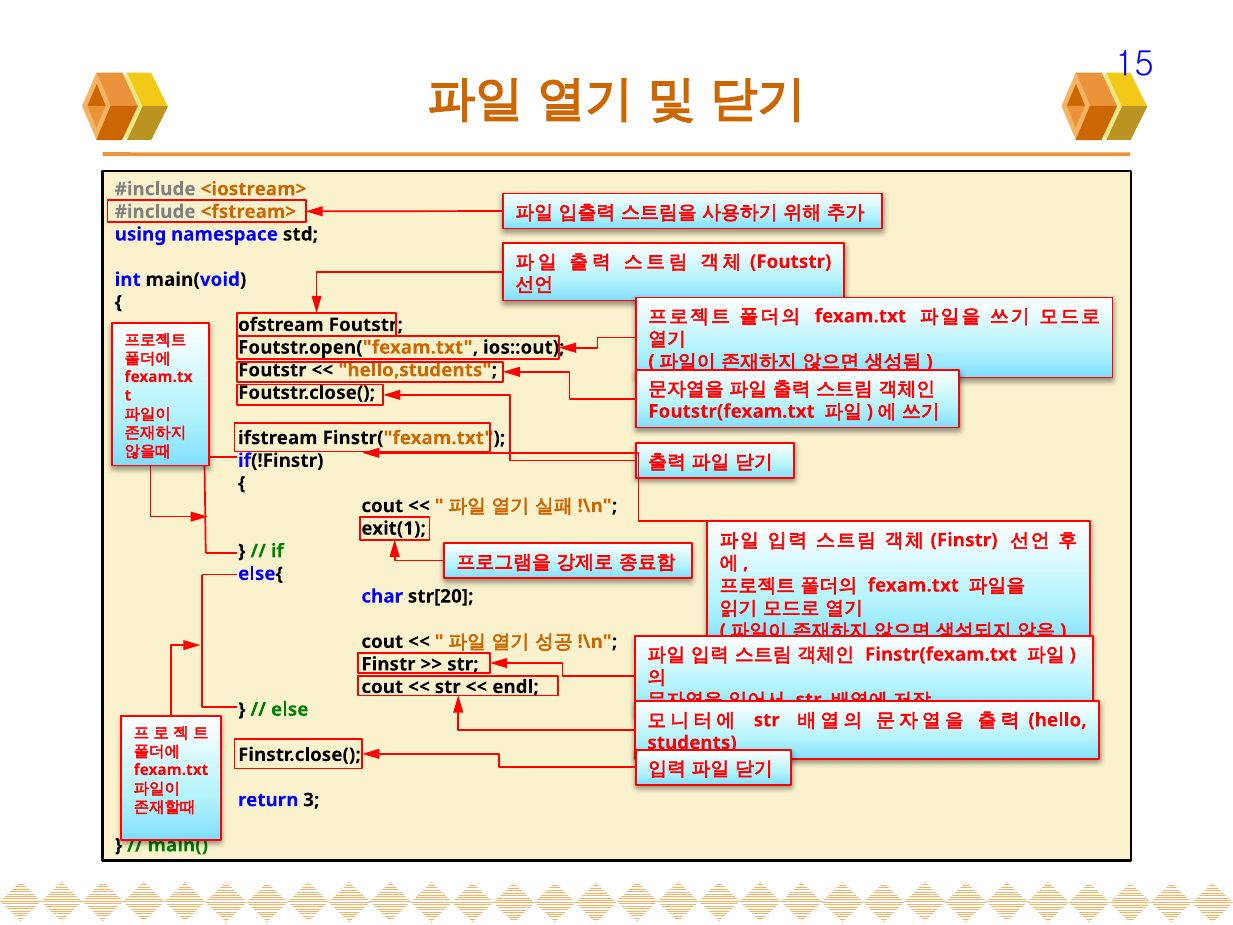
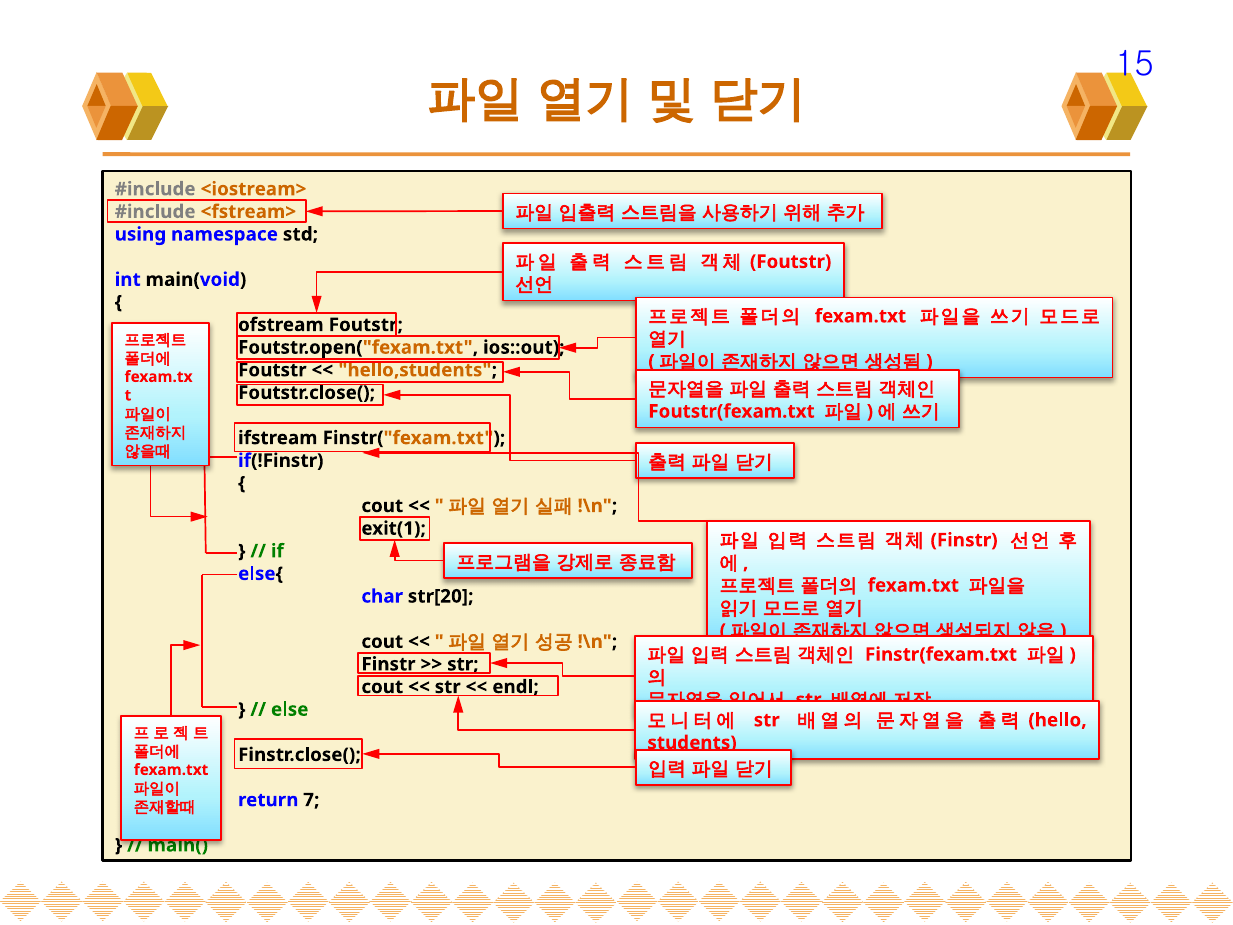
3: 3 -> 7 (311, 800)
